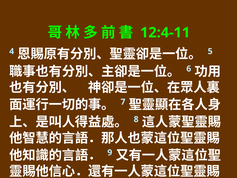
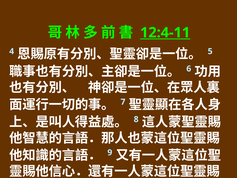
12:4-11 underline: none -> present (165, 33)
